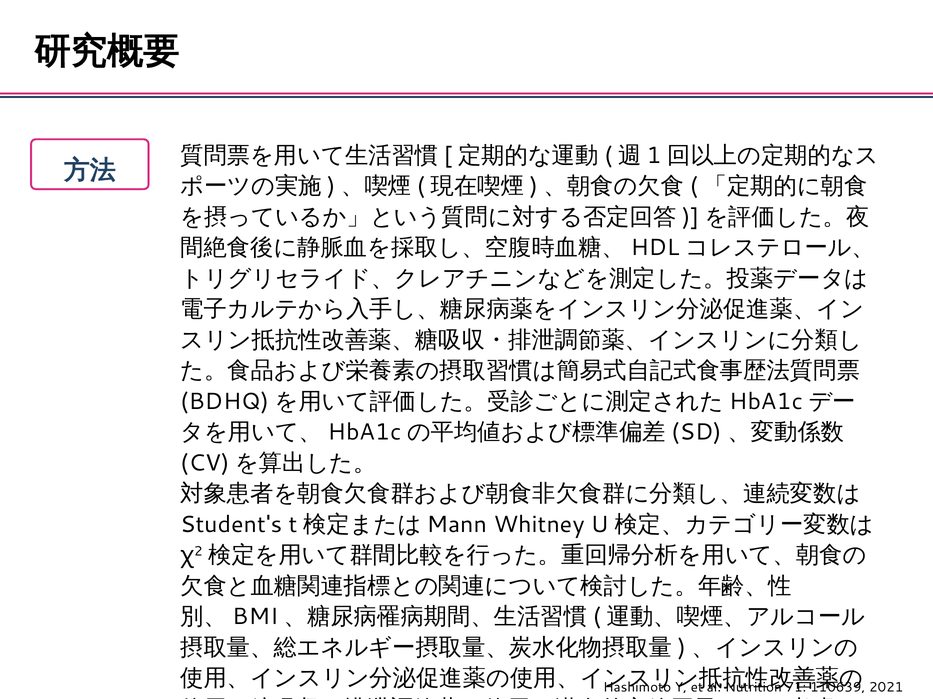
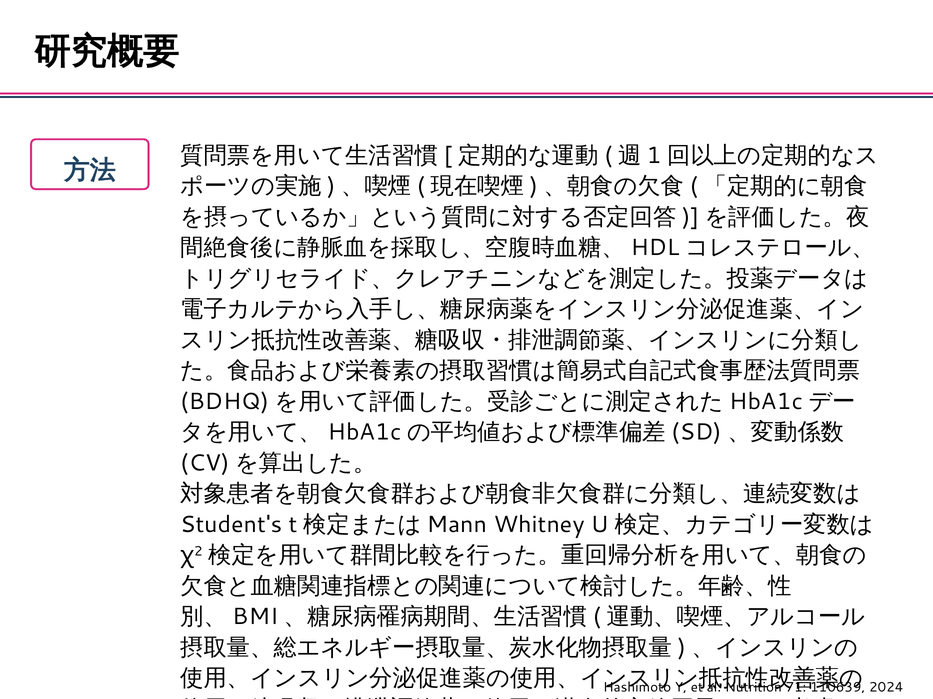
2021: 2021 -> 2024 (886, 688)
